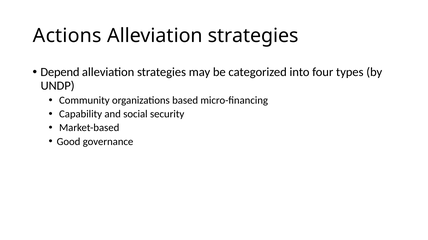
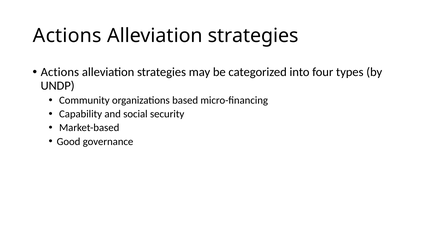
Depend: Depend -> Actions (60, 72)
